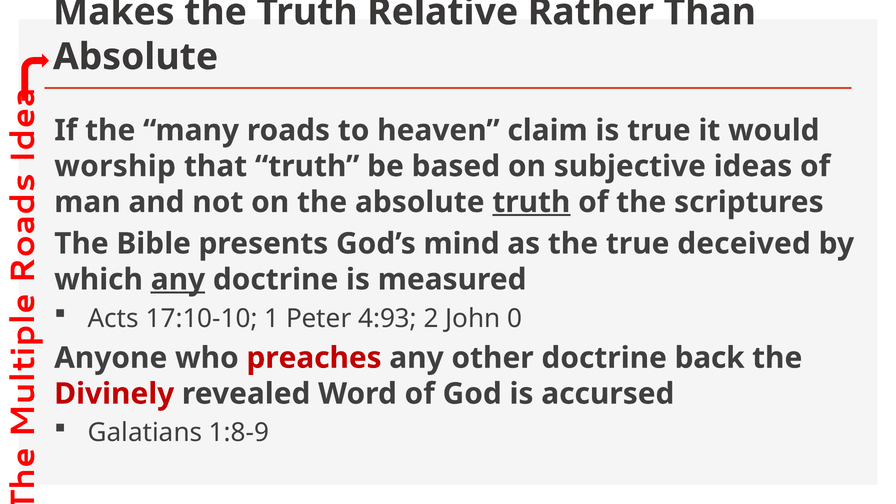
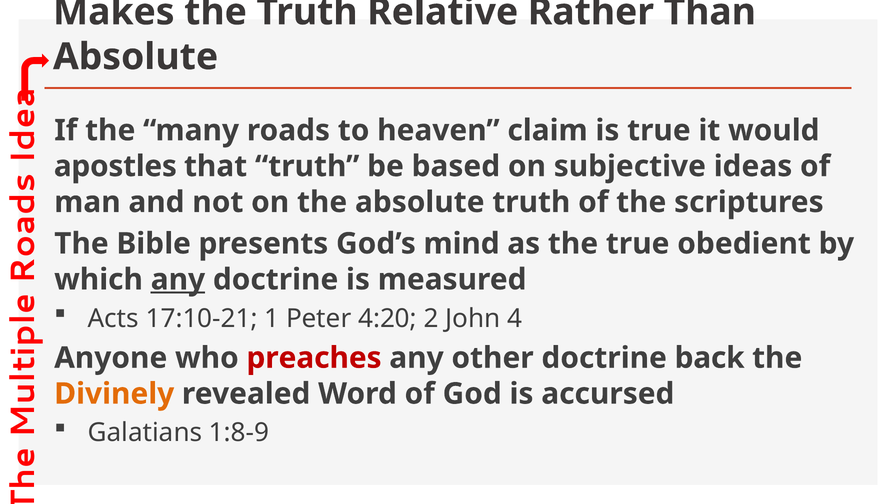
worship: worship -> apostles (115, 166)
truth underline: present -> none (531, 202)
deceived: deceived -> obedient (744, 244)
17:10-10: 17:10-10 -> 17:10-21 (202, 318)
4:93: 4:93 -> 4:20 (388, 318)
0: 0 -> 4 (515, 318)
Divinely colour: red -> orange (114, 394)
